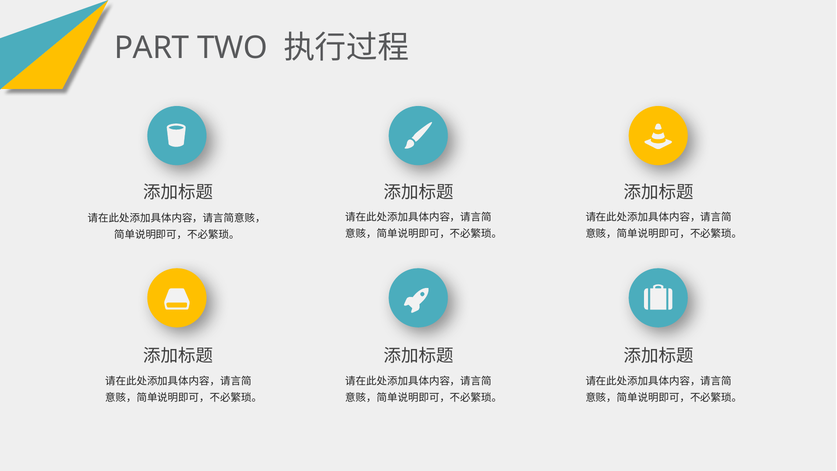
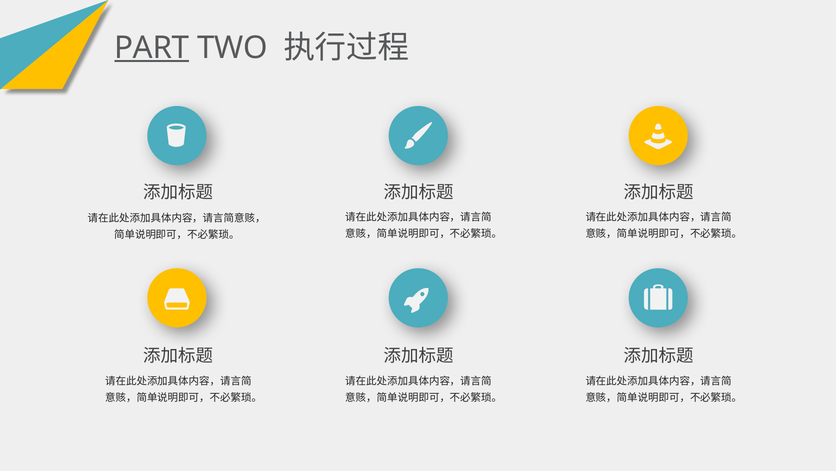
PART underline: none -> present (152, 48)
